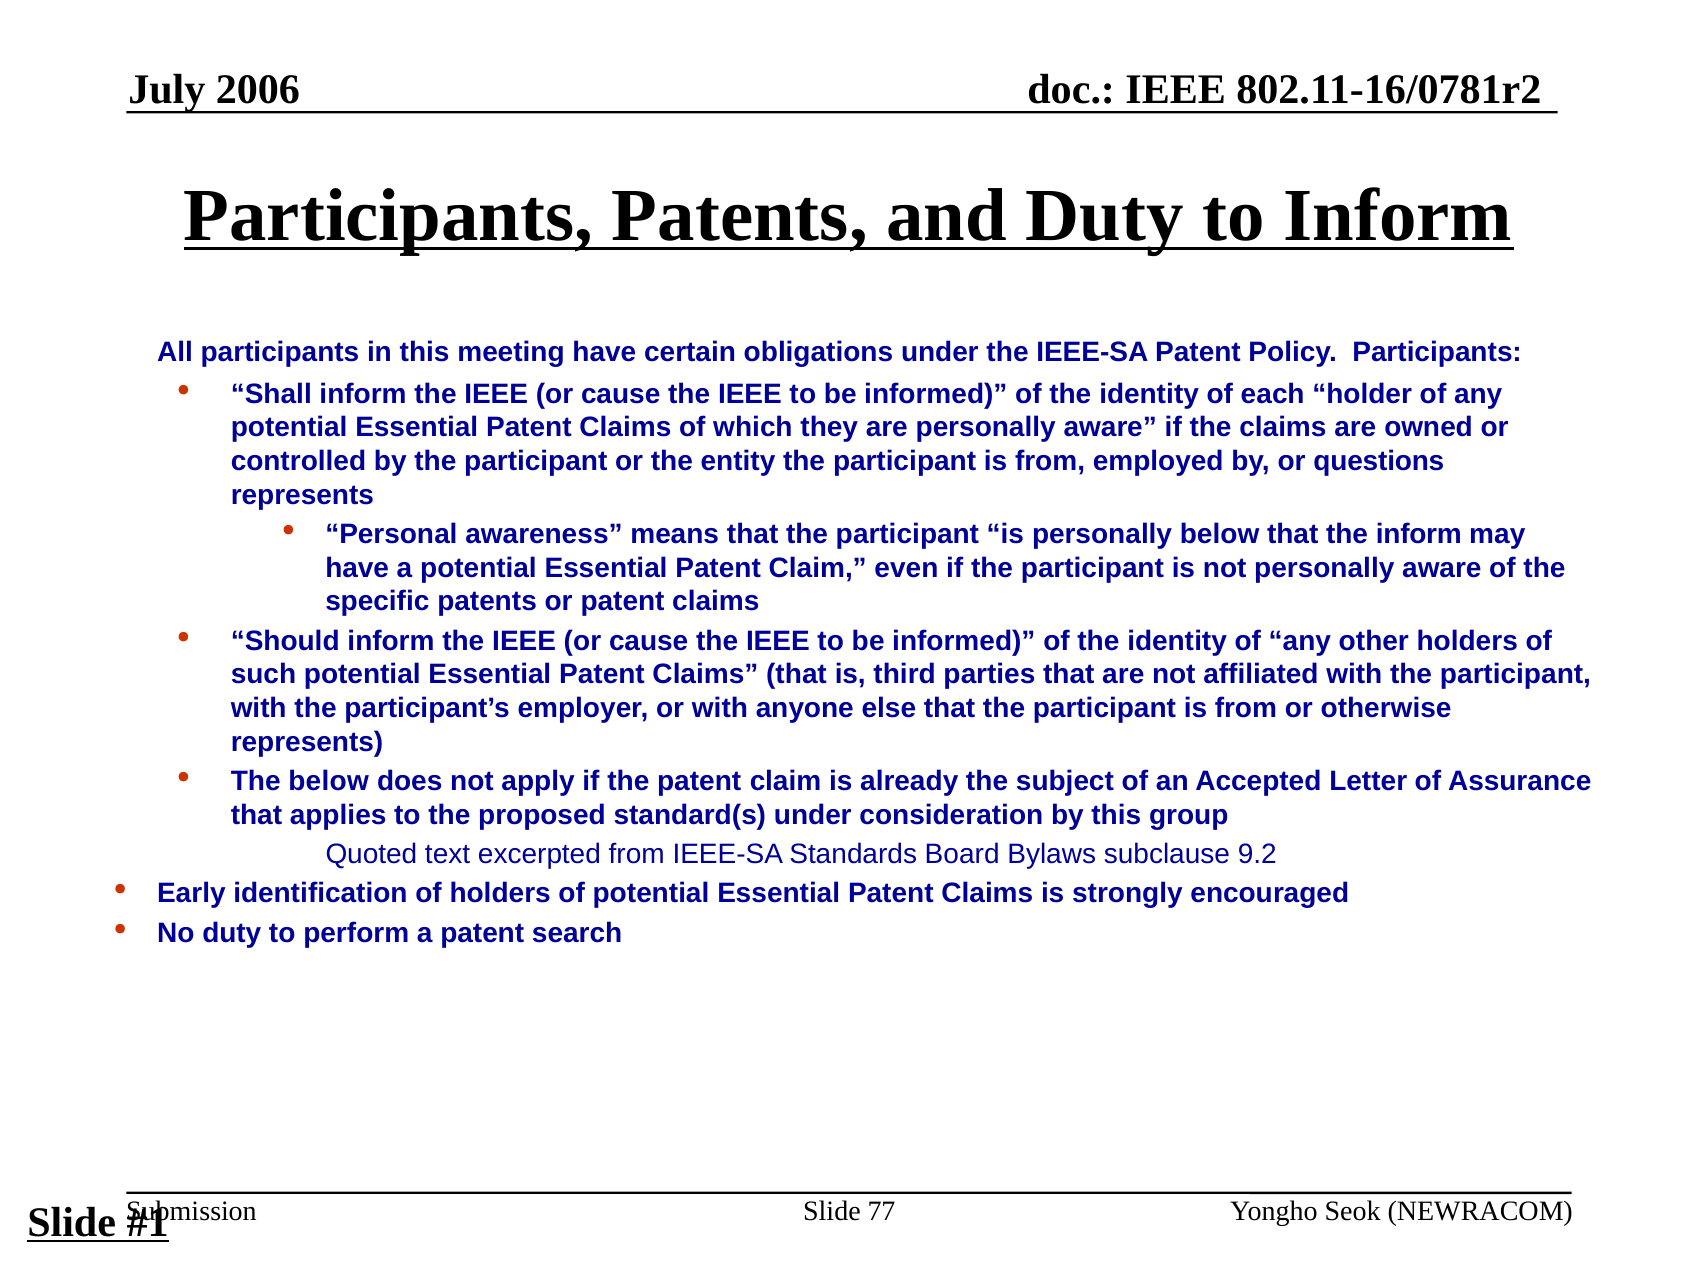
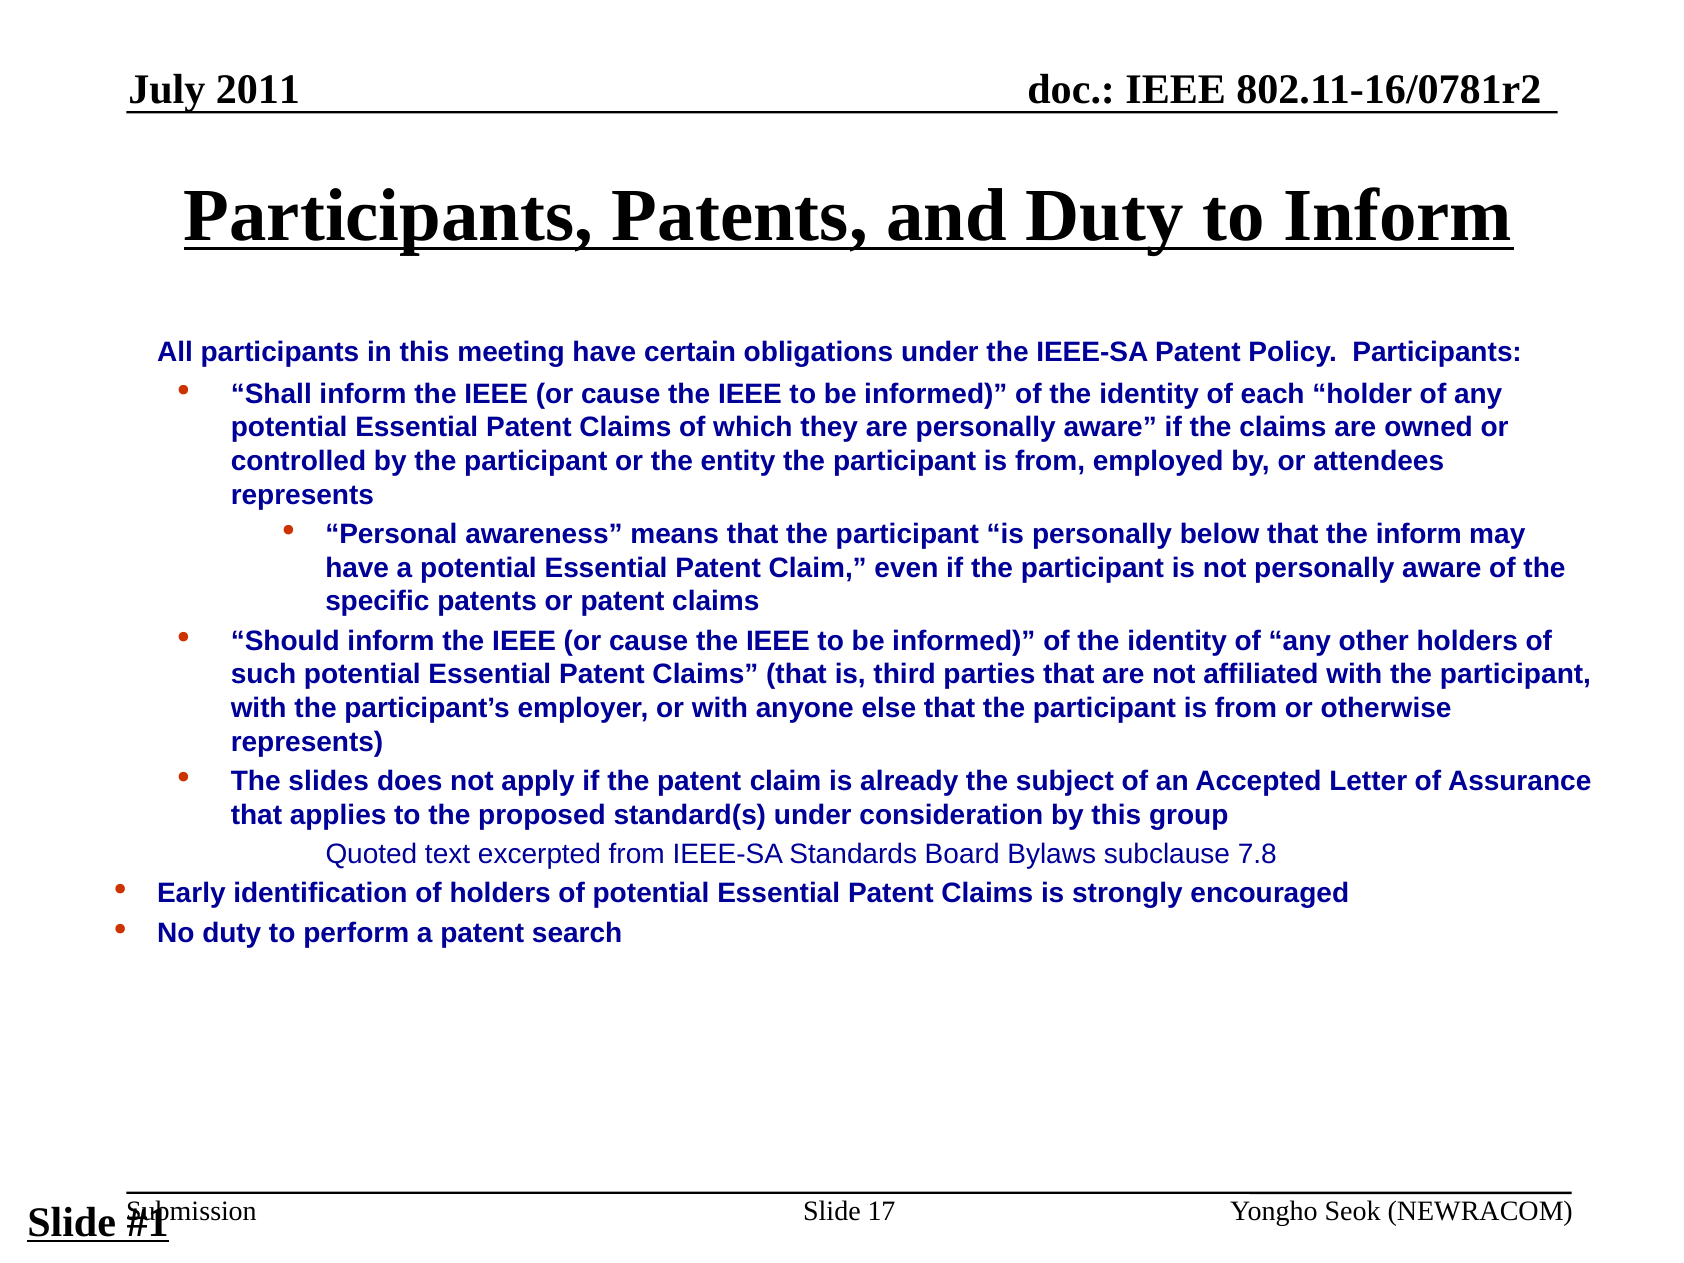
2006: 2006 -> 2011 (258, 90)
questions: questions -> attendees (1379, 461)
The below: below -> slides (329, 781)
9.2: 9.2 -> 7.8 (1257, 854)
77: 77 -> 17 (881, 1211)
